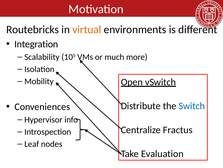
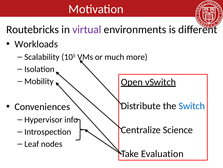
virtual colour: orange -> purple (87, 29)
Integration: Integration -> Workloads (36, 44)
Fractus: Fractus -> Science (178, 129)
